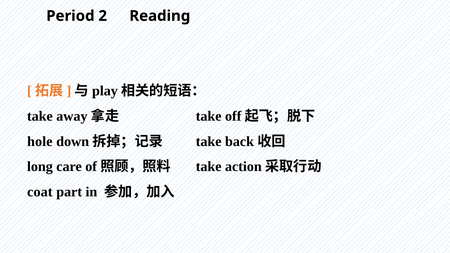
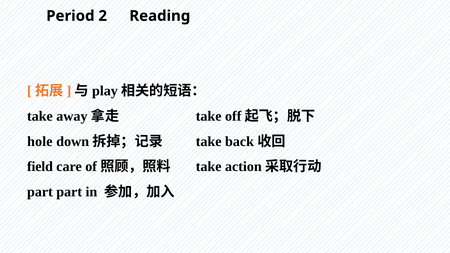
long: long -> field (40, 167)
coat: coat -> part (40, 192)
